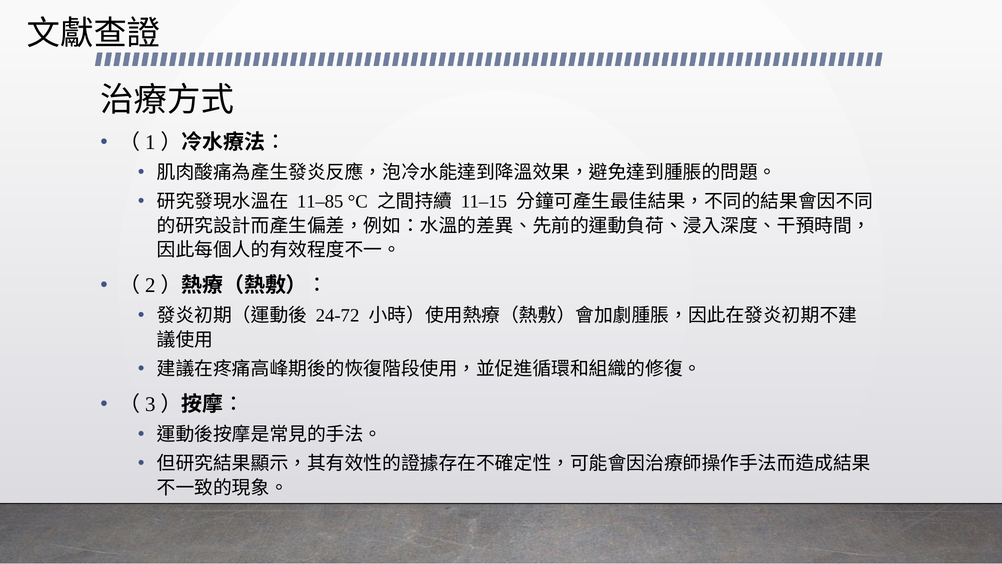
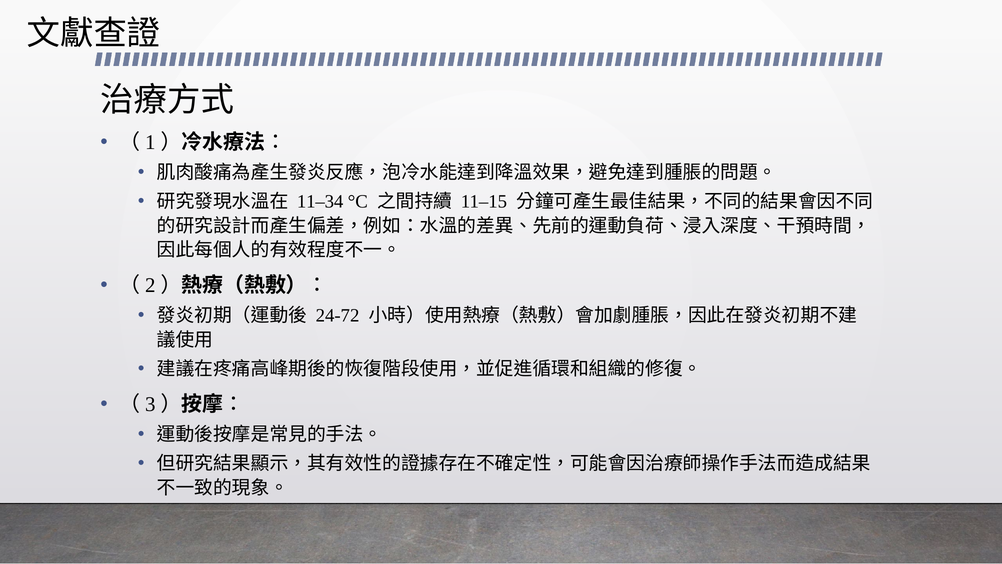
11–85: 11–85 -> 11–34 (320, 201)
